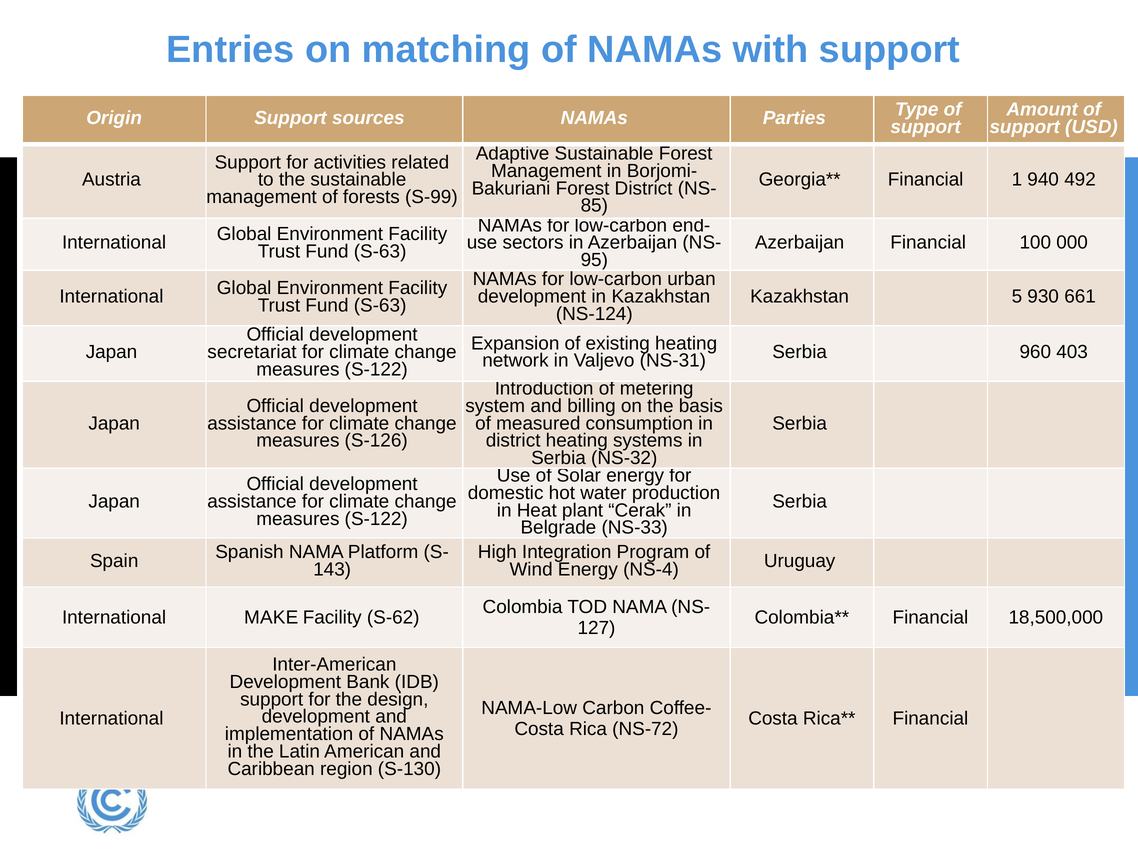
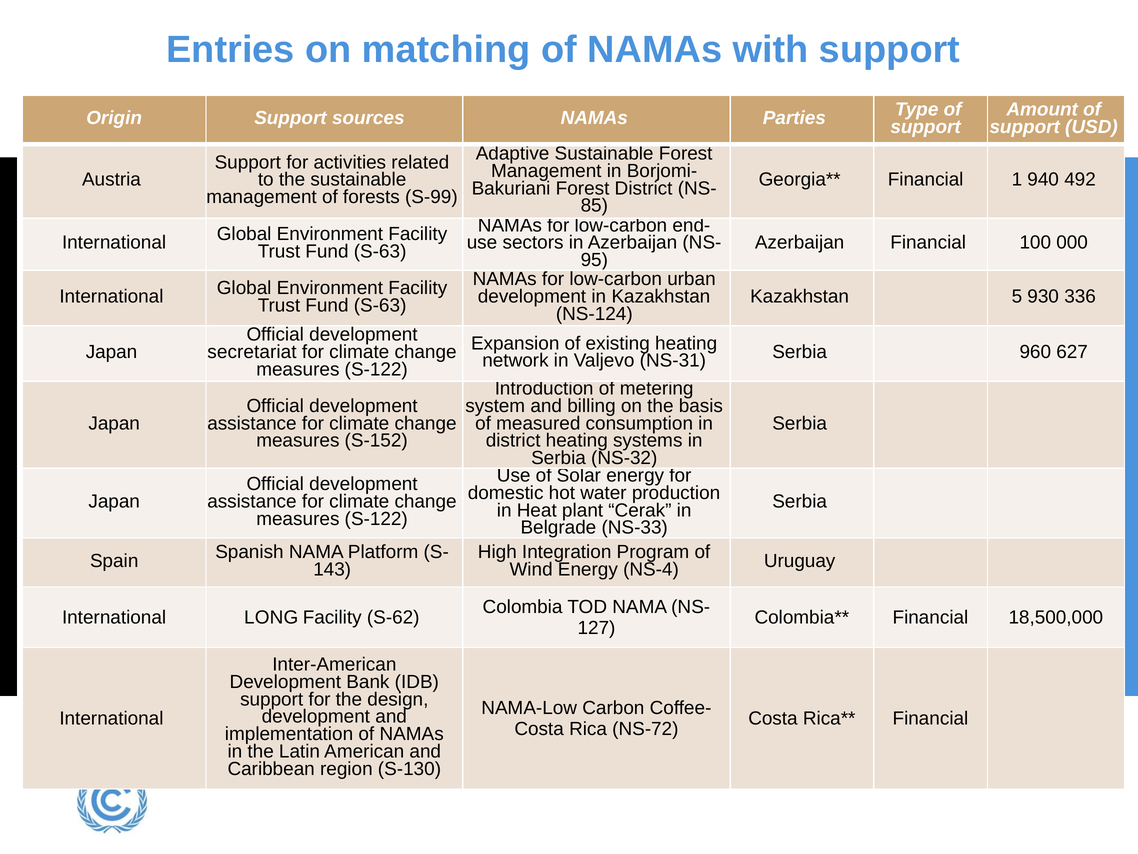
661: 661 -> 336 (1080, 296)
403: 403 -> 627 (1072, 352)
S-126: S-126 -> S-152 (376, 440)
MAKE: MAKE -> LONG (271, 617)
